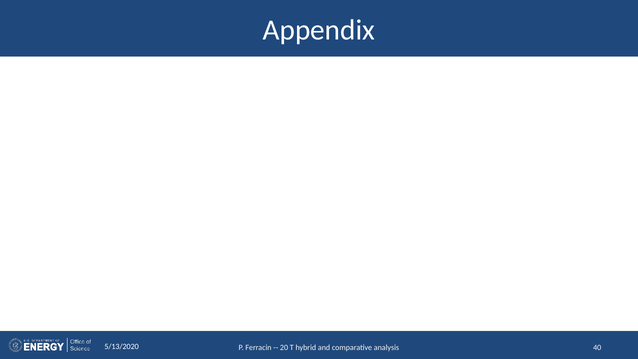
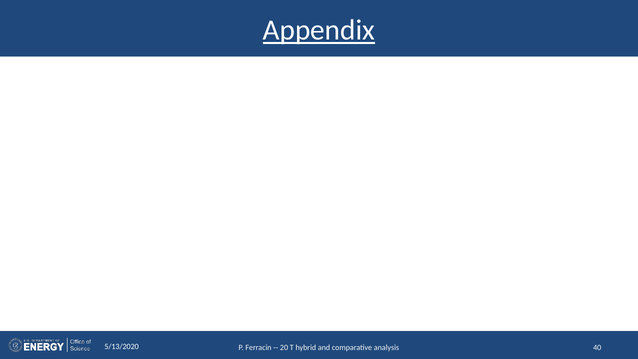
Appendix underline: none -> present (319, 30)
